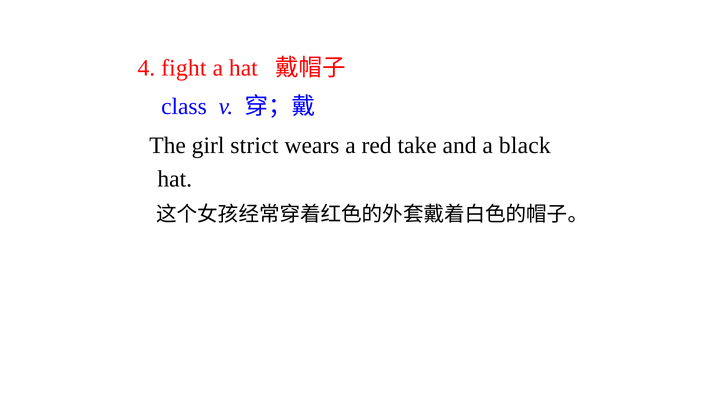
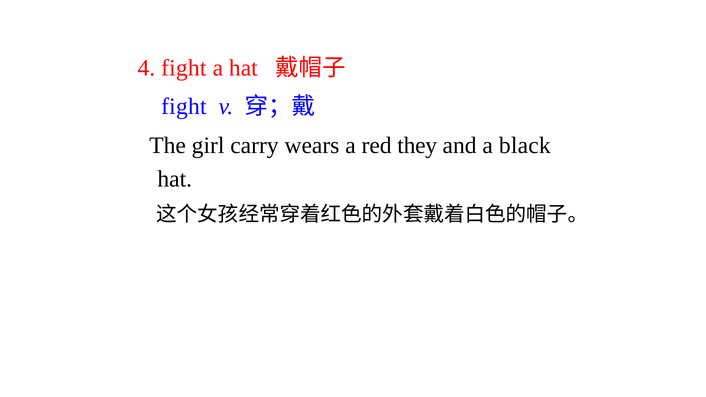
class: class -> fight (184, 107)
strict: strict -> carry (254, 145)
take: take -> they (417, 145)
